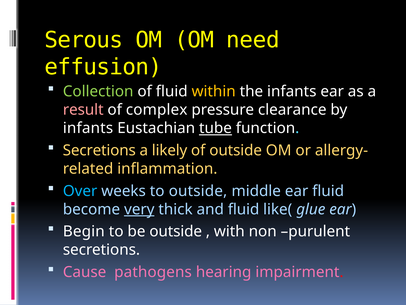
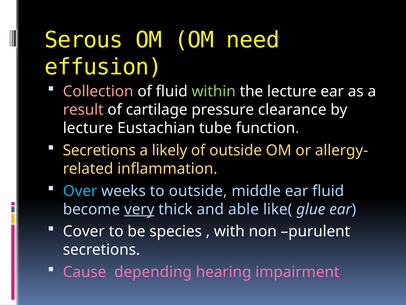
Collection colour: light green -> pink (98, 91)
within colour: yellow -> light green (214, 91)
the infants: infants -> lecture (292, 91)
complex: complex -> cartilage (157, 110)
infants: infants -> lecture (88, 128)
tube underline: present -> none (215, 128)
and fluid: fluid -> able (243, 209)
Begin: Begin -> Cover (84, 231)
be outside: outside -> species (176, 231)
pathogens: pathogens -> depending (153, 272)
